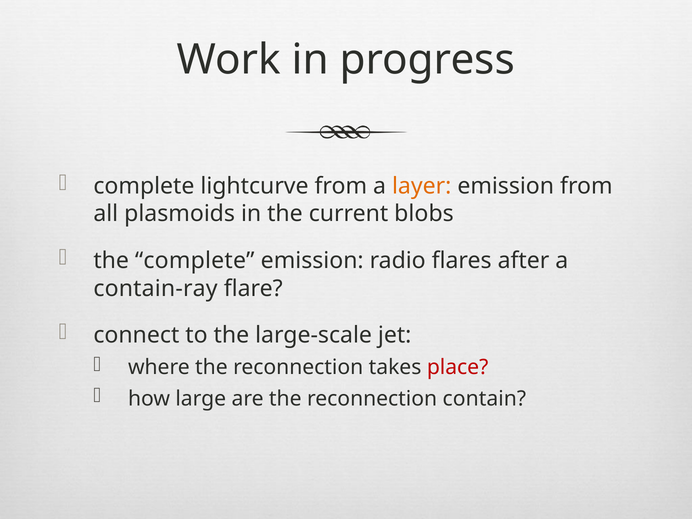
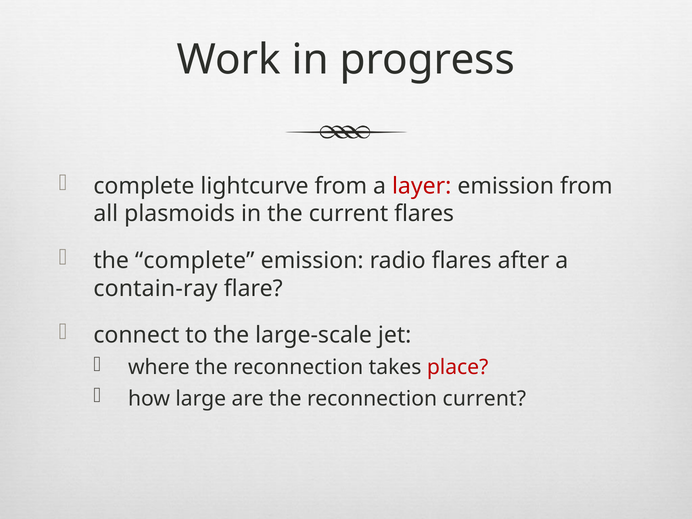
layer colour: orange -> red (422, 186)
current blobs: blobs -> flares (424, 214)
reconnection contain: contain -> current (484, 399)
